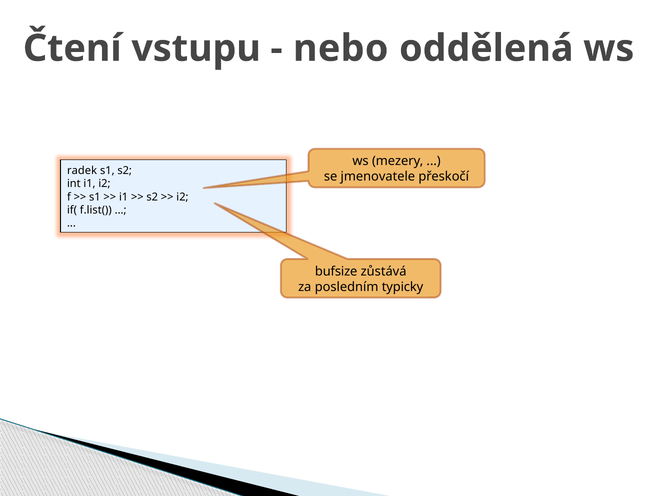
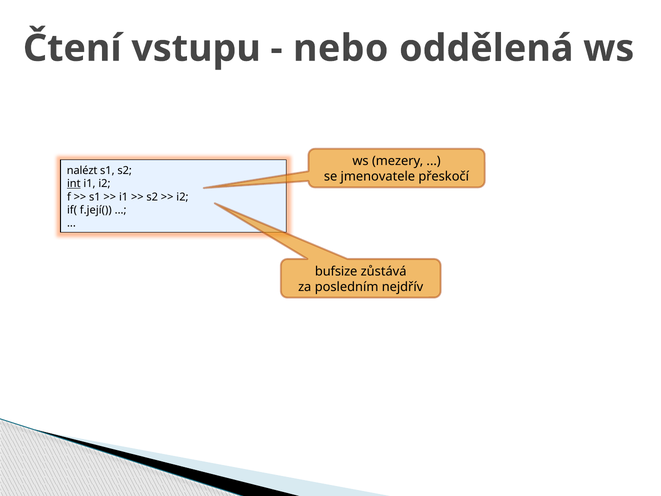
radek: radek -> nalézt (82, 170)
int underline: none -> present (74, 184)
f.list(: f.list( -> f.její( (96, 210)
typicky: typicky -> nejdřív (403, 287)
